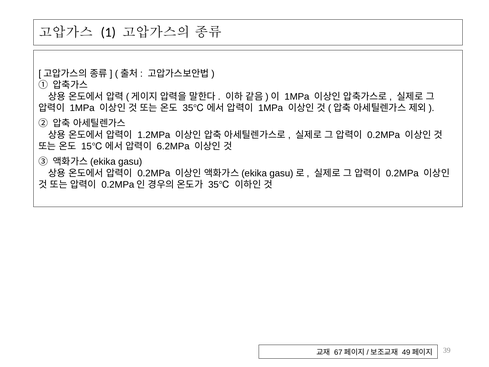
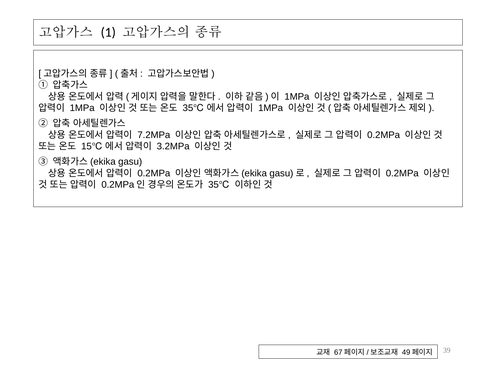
1.2MPa: 1.2MPa -> 7.2MPa (154, 135)
6.2MPa: 6.2MPa -> 3.2MPa (173, 146)
